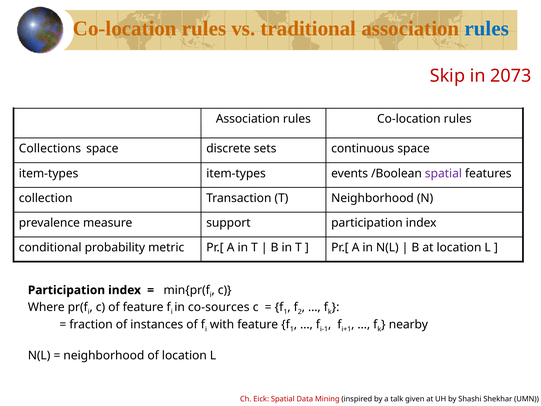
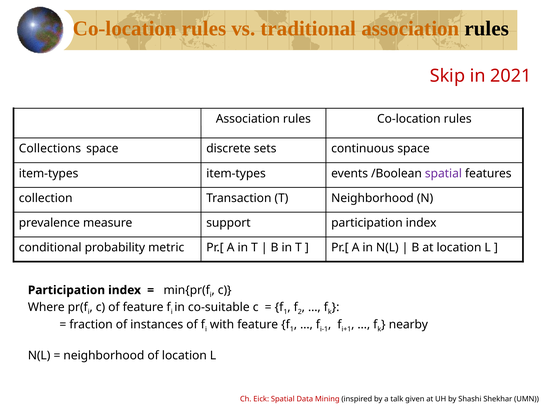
rules colour: blue -> black (487, 29)
2073: 2073 -> 2021 (511, 76)
co-sources: co-sources -> co-suitable (219, 307)
